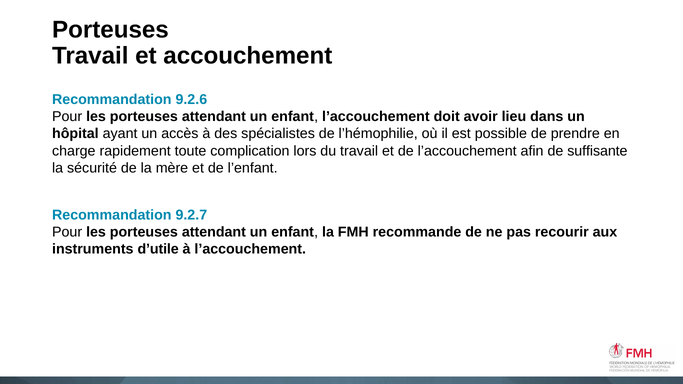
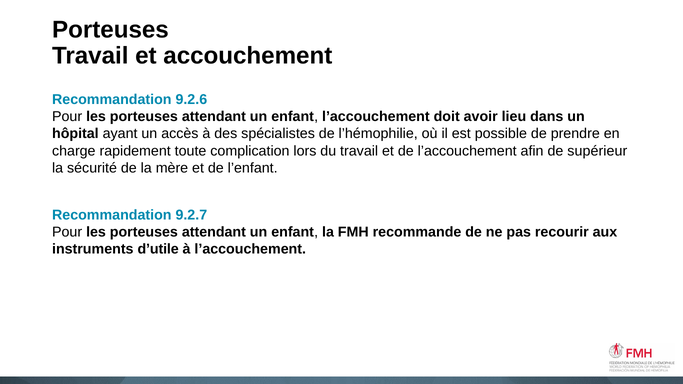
suffisante: suffisante -> supérieur (597, 151)
